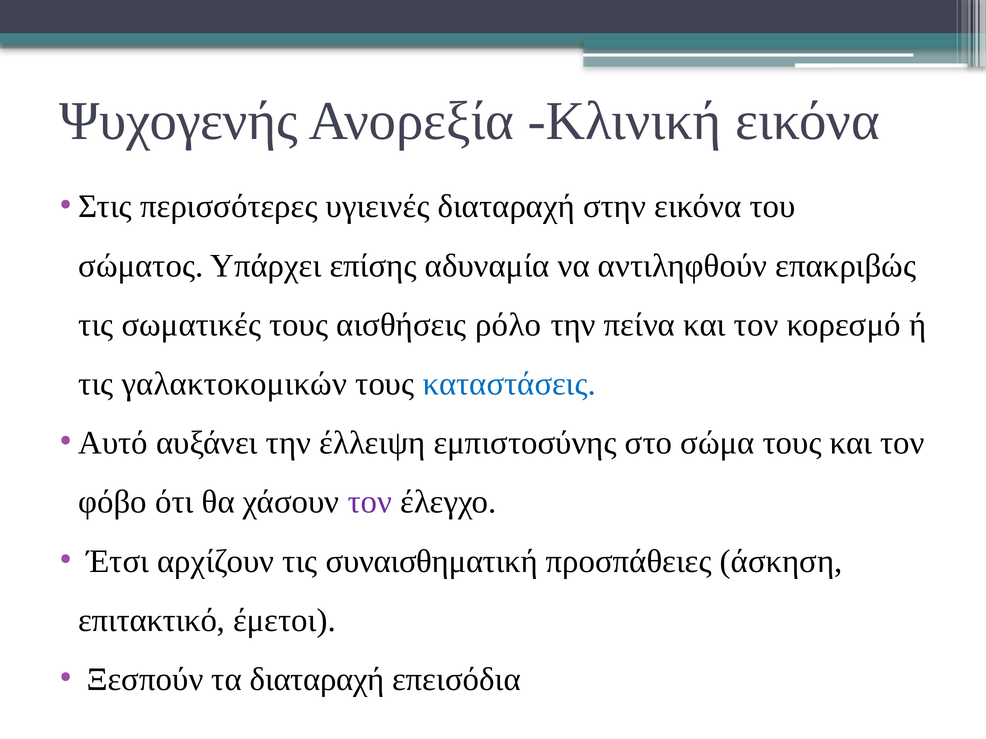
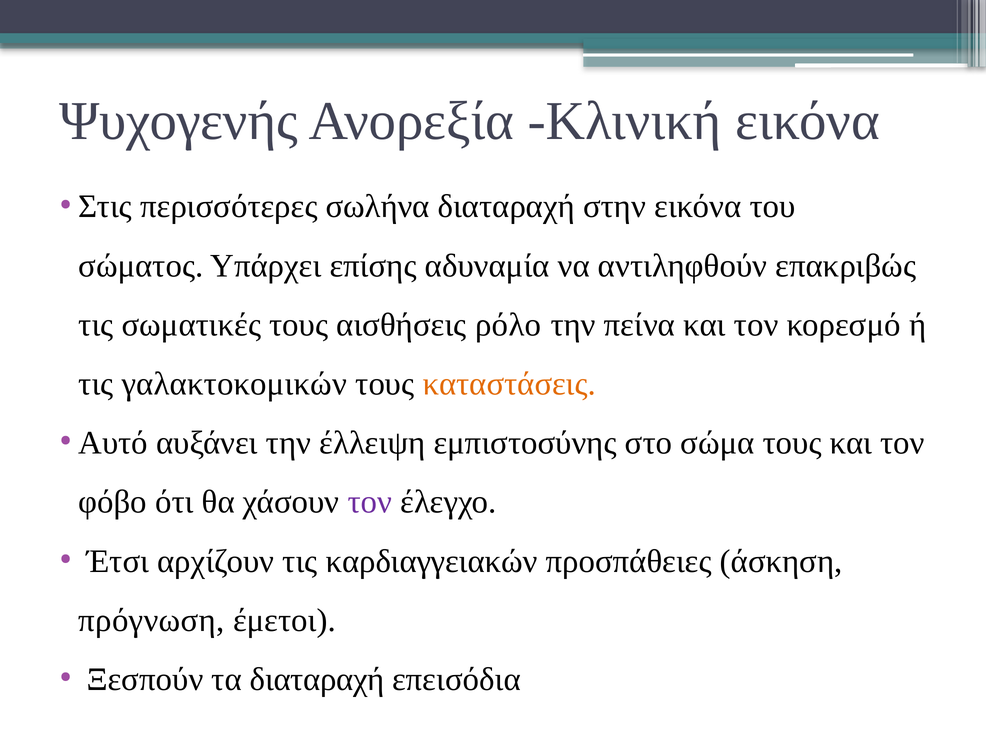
υγιεινές: υγιεινές -> σωλήνα (378, 207)
καταστάσεις colour: blue -> orange (509, 384)
συναισθηματική: συναισθηματική -> καρδιαγγειακών (432, 562)
επιτακτικό: επιτακτικό -> πρόγνωση (151, 621)
